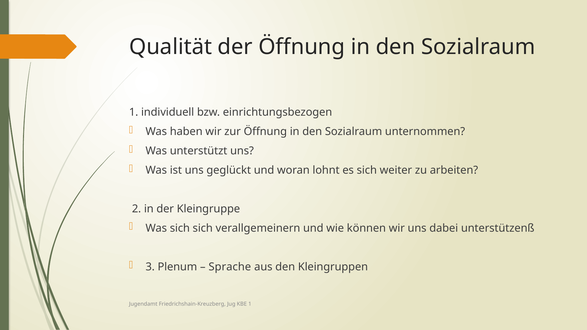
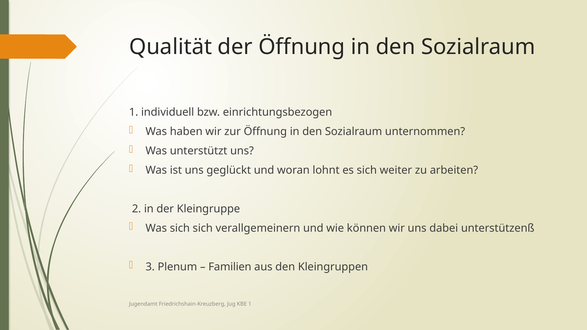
Sprache: Sprache -> Familien (230, 267)
